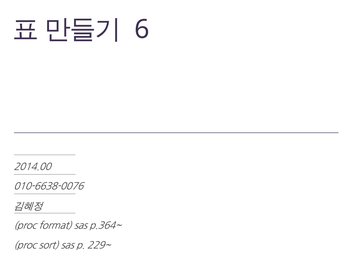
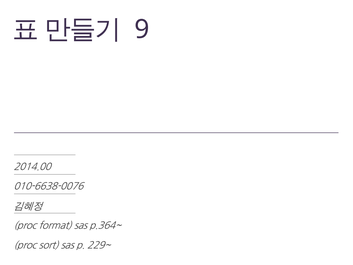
6: 6 -> 9 (142, 29)
